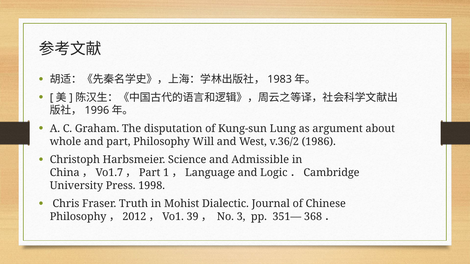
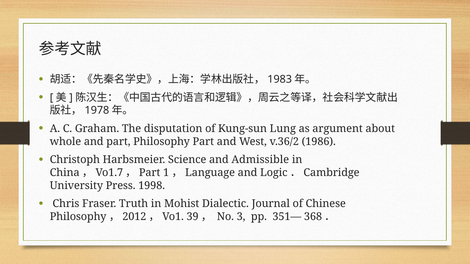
1996: 1996 -> 1978 (97, 111)
Philosophy Will: Will -> Part (203, 142)
